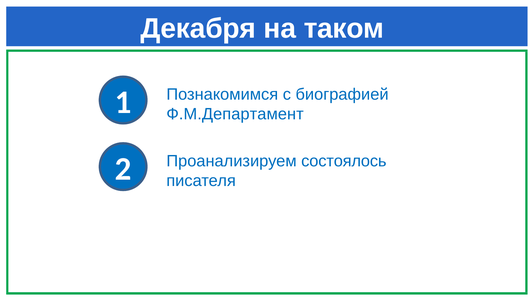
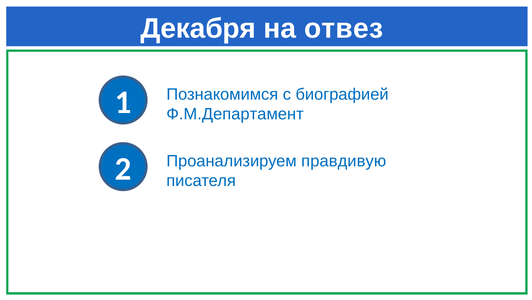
таком: таком -> отвез (344, 28)
состоялось: состоялось -> правдивую (344, 161)
